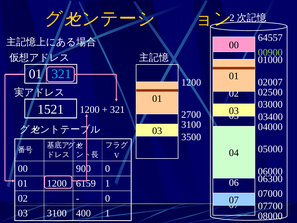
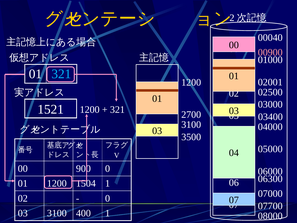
64557: 64557 -> 00040 (270, 38)
00900 colour: light green -> pink (270, 52)
02007: 02007 -> 02001 (270, 82)
6159: 6159 -> 1504 (86, 183)
